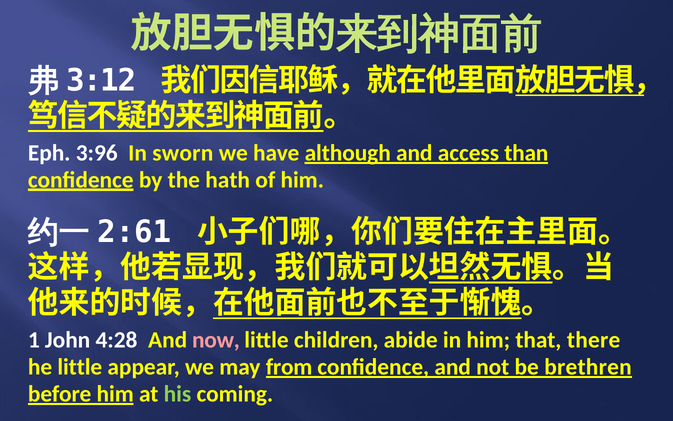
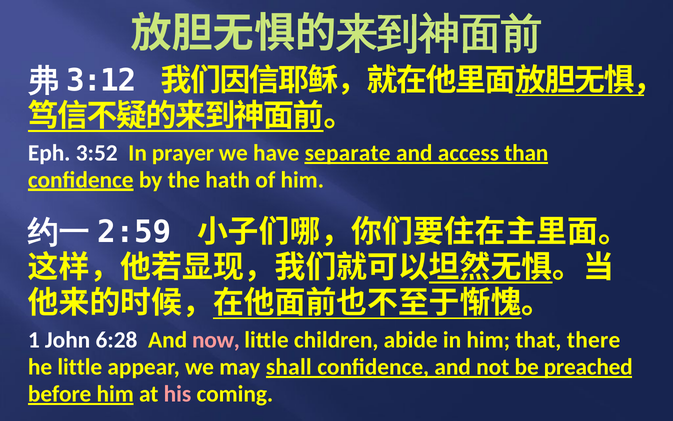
3:96: 3:96 -> 3:52 (97, 153)
sworn: sworn -> prayer (183, 153)
although: although -> separate (348, 153)
2:61: 2:61 -> 2:59 (134, 232)
4:28: 4:28 -> 6:28 (116, 340)
from: from -> shall (289, 367)
brethren: brethren -> preached (588, 367)
his colour: light green -> pink (177, 394)
